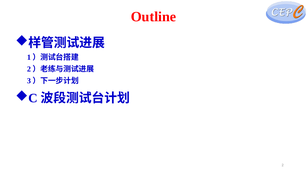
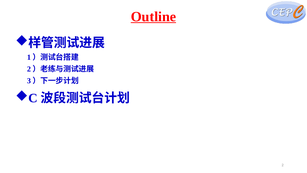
Outline underline: none -> present (153, 17)
